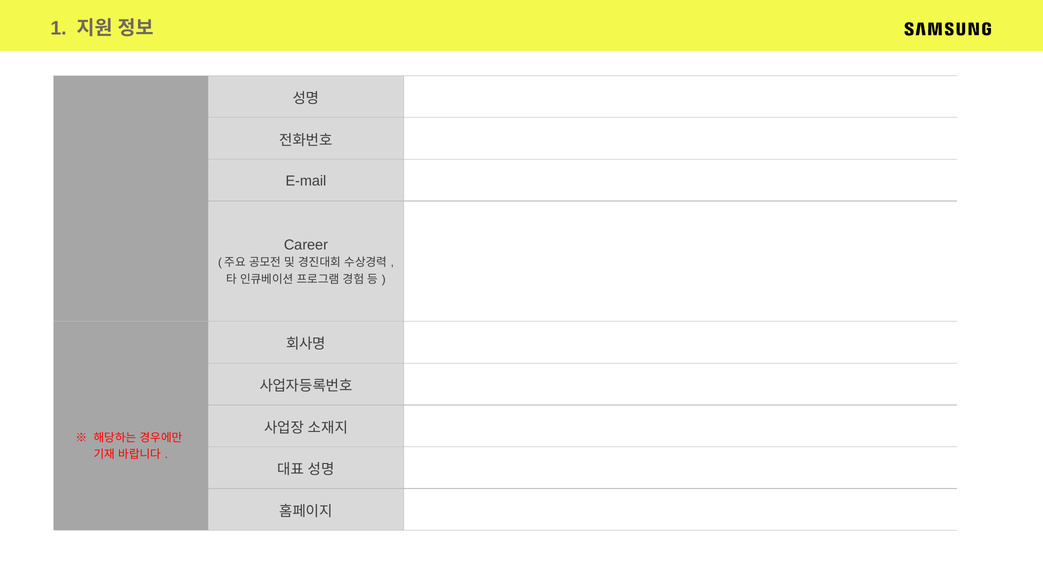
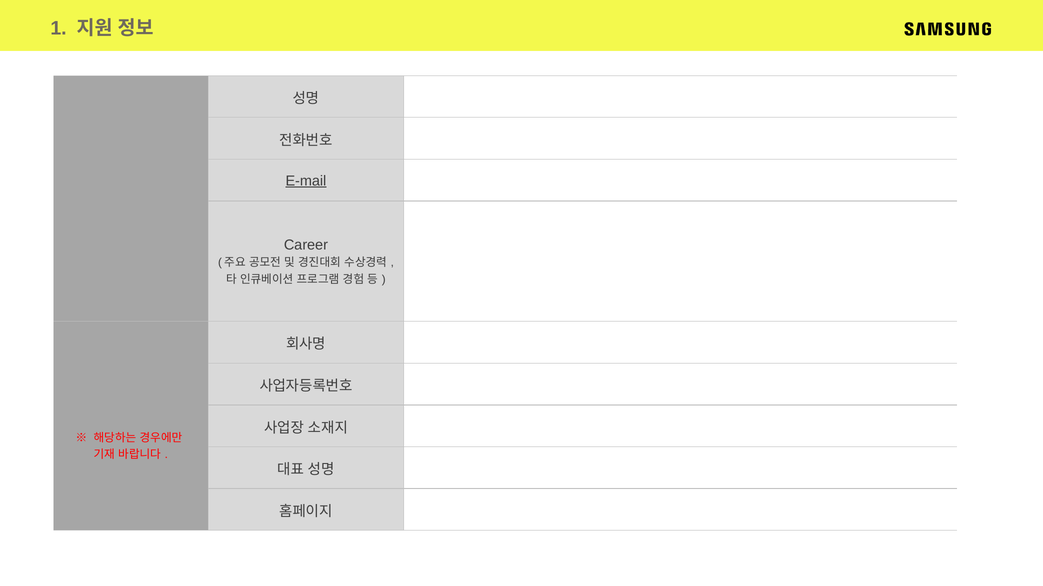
E-mail underline: none -> present (306, 181)
